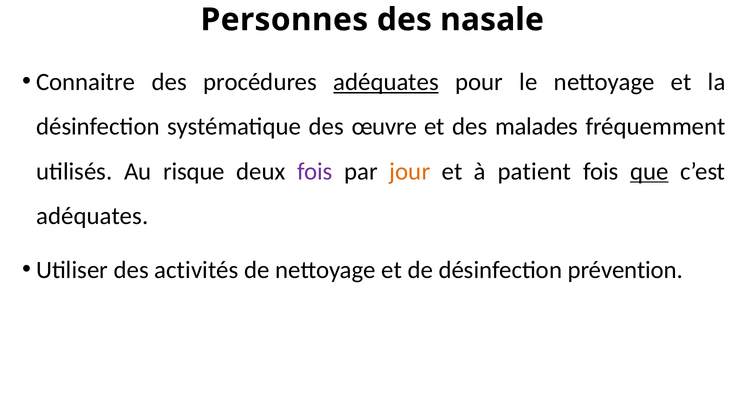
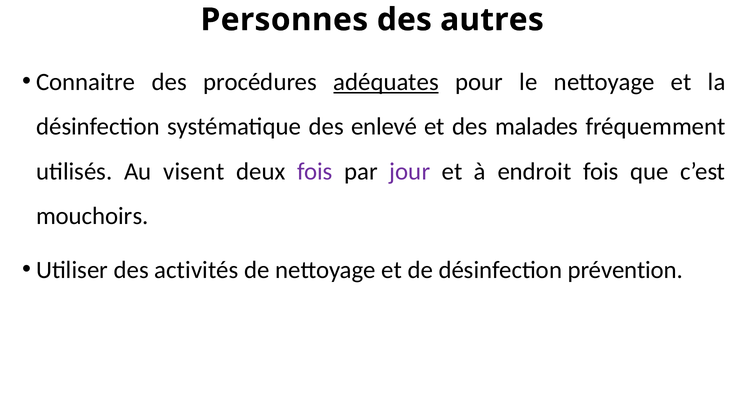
nasale: nasale -> autres (492, 20)
œuvre: œuvre -> enlevé (384, 127)
risque: risque -> visent (194, 171)
jour colour: orange -> purple (410, 171)
patient: patient -> endroit (534, 171)
que underline: present -> none (649, 171)
adéquates: adéquates -> mouchoirs (92, 216)
